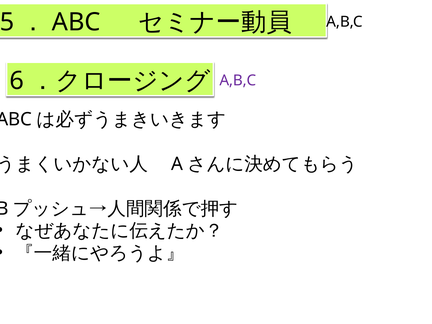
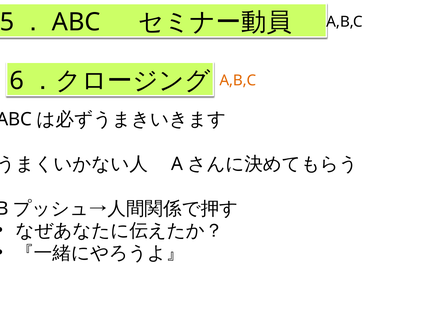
A,B,C colour: purple -> orange (238, 80)
